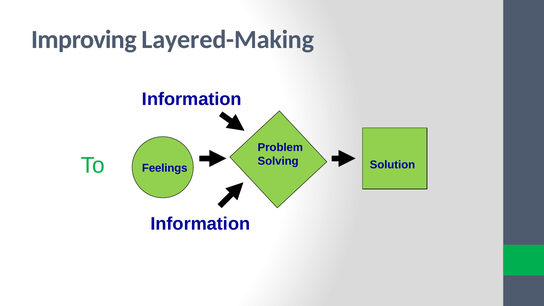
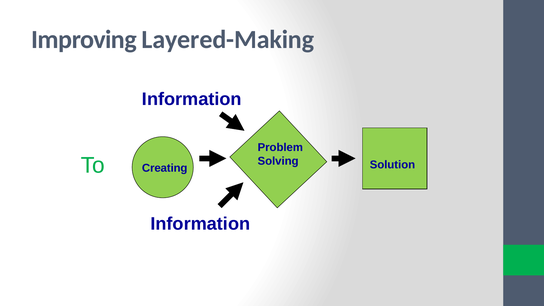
Feelings: Feelings -> Creating (165, 168)
